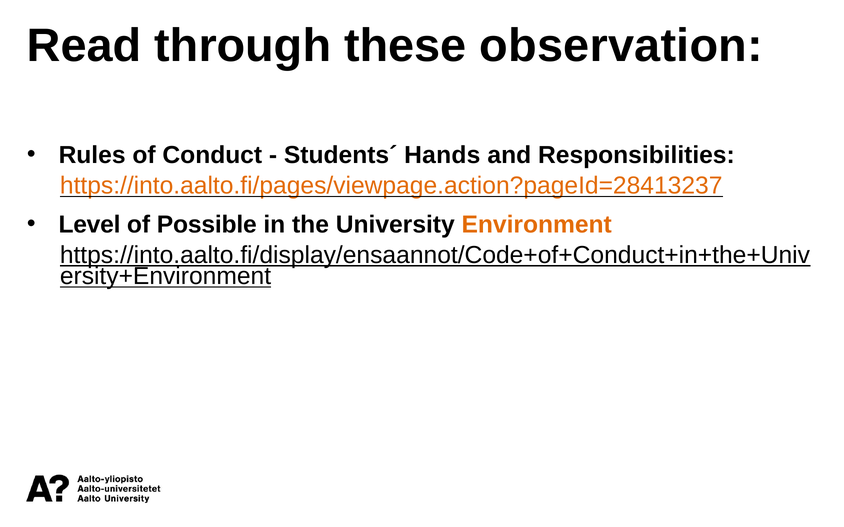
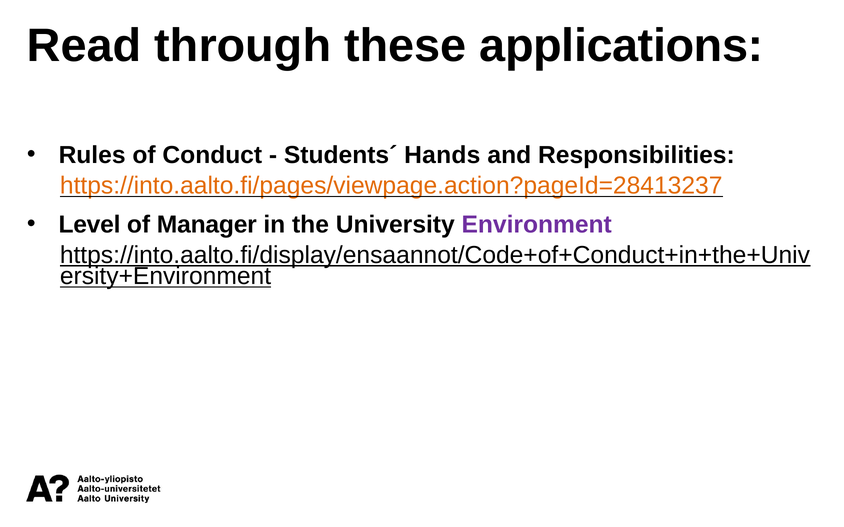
observation: observation -> applications (621, 46)
Possible: Possible -> Manager (207, 225)
Environment colour: orange -> purple (537, 225)
